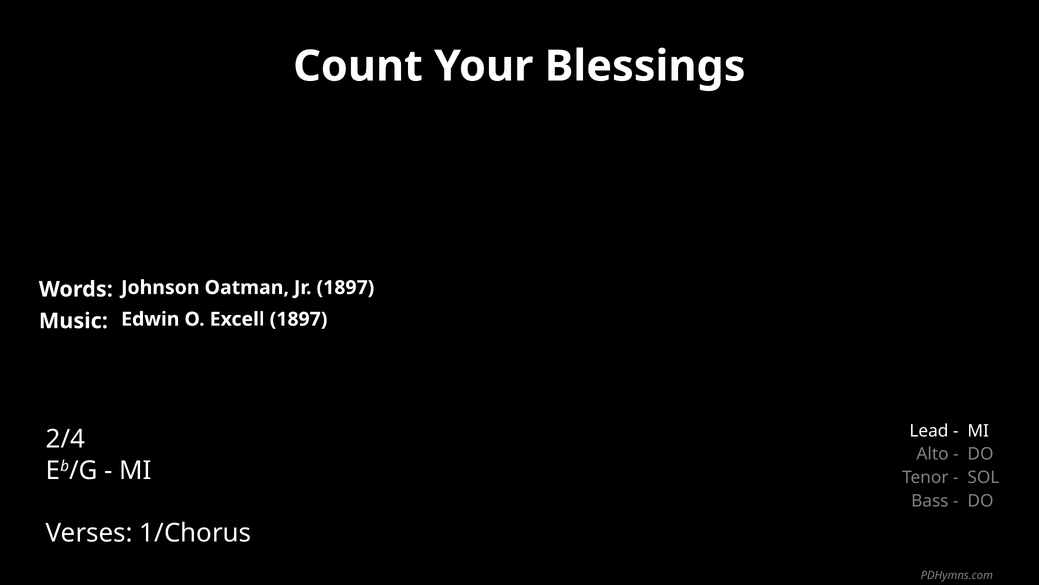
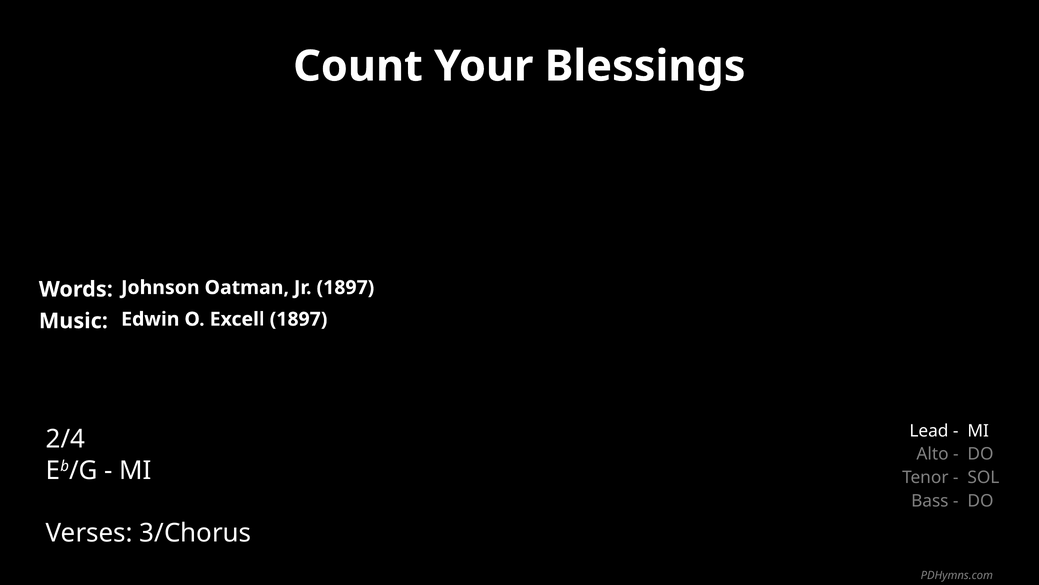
1/Chorus: 1/Chorus -> 3/Chorus (195, 532)
